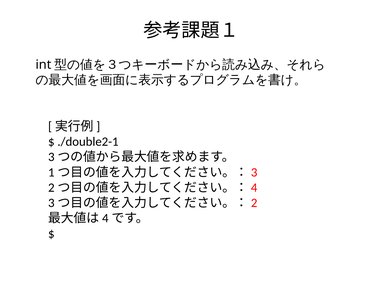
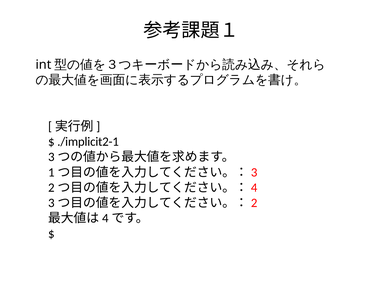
./double2-1: ./double2-1 -> ./implicit2-1 (88, 141)
